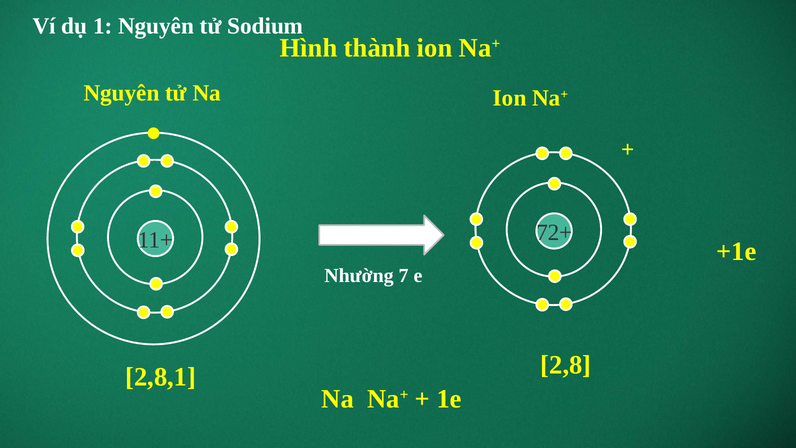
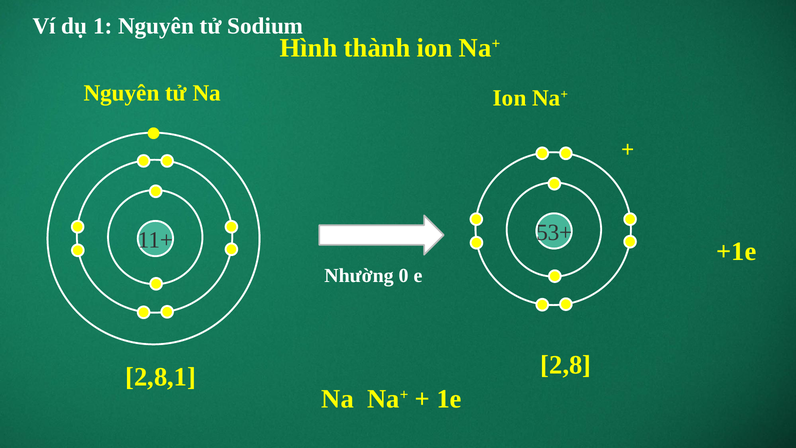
72+: 72+ -> 53+ (554, 232)
7: 7 -> 0 (404, 276)
